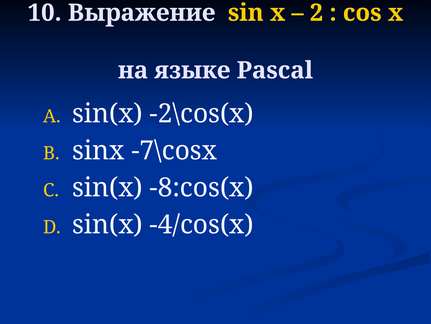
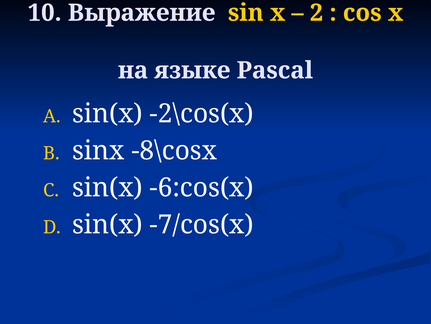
-7\cosx: -7\cosx -> -8\cosx (174, 150)
-8:cos(x: -8:cos(x -> -6:cos(x (202, 187)
-4/cos(x: -4/cos(x -> -7/cos(x (202, 224)
